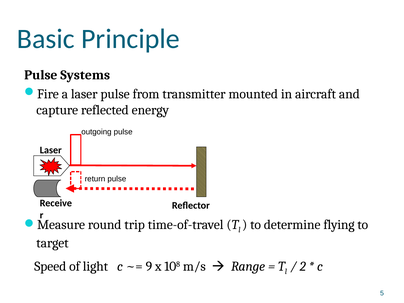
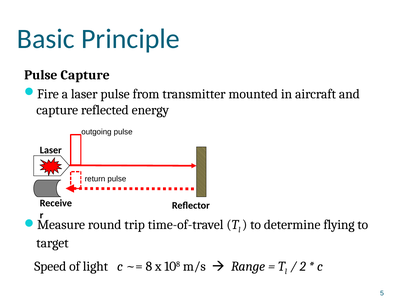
Pulse Systems: Systems -> Capture (85, 75)
9: 9 -> 8 (149, 266)
